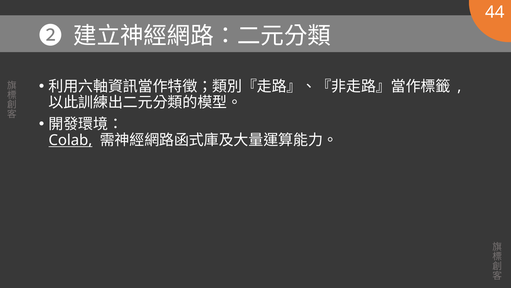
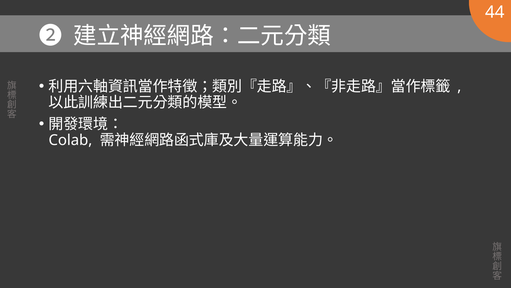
Colab underline: present -> none (70, 140)
